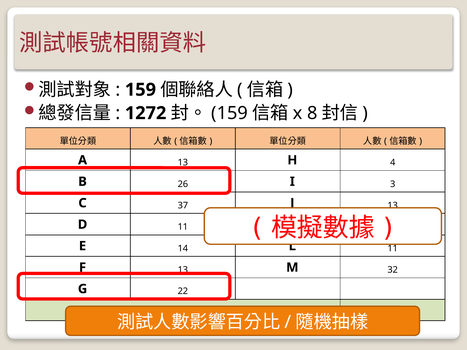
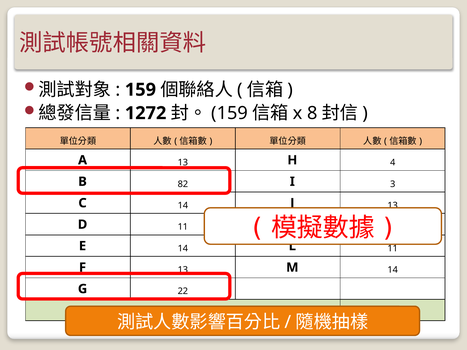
26: 26 -> 82 (183, 184)
C 37: 37 -> 14 (183, 206)
M 32: 32 -> 14 (393, 270)
